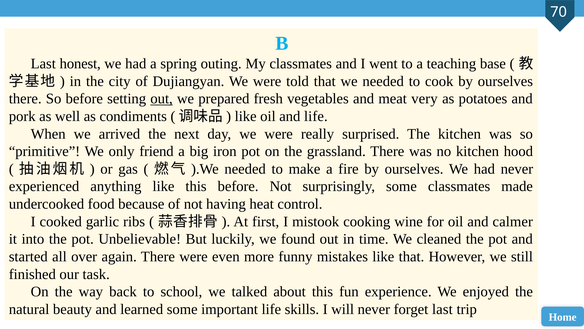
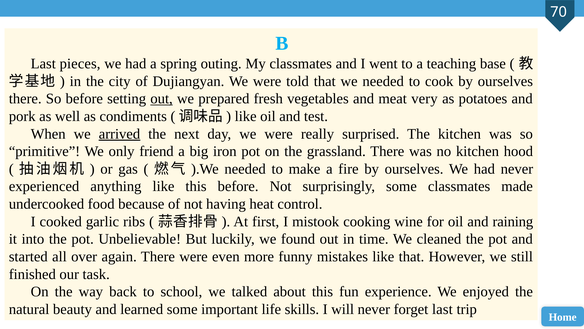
honest: honest -> pieces (80, 64)
and life: life -> test (316, 116)
arrived underline: none -> present (119, 134)
calmer: calmer -> raining (513, 221)
